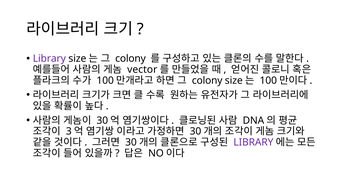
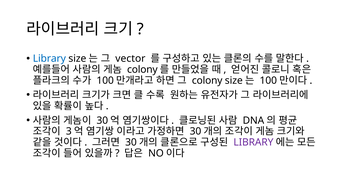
Library colour: purple -> blue (49, 58)
colony: colony -> vector (130, 58)
vector: vector -> colony (142, 69)
